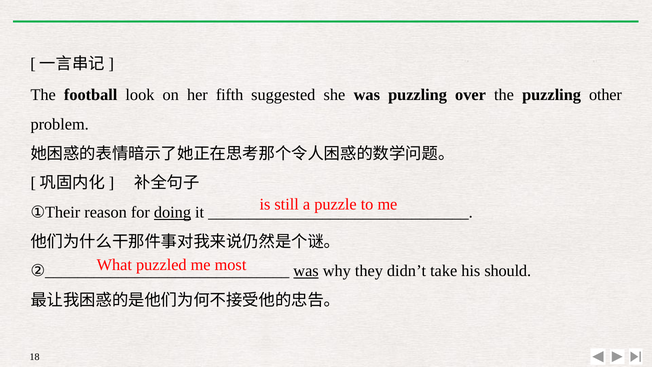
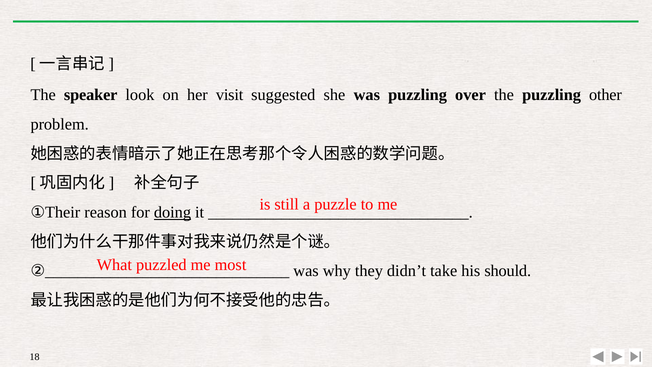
football: football -> speaker (91, 95)
fifth: fifth -> visit (230, 95)
was underline: present -> none (306, 271)
